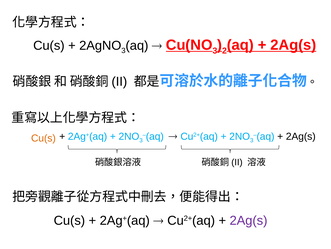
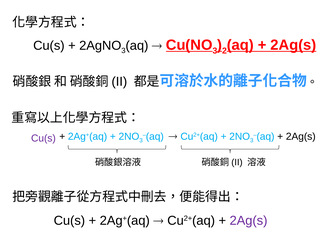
Cu(s colour: orange -> purple (43, 138)
